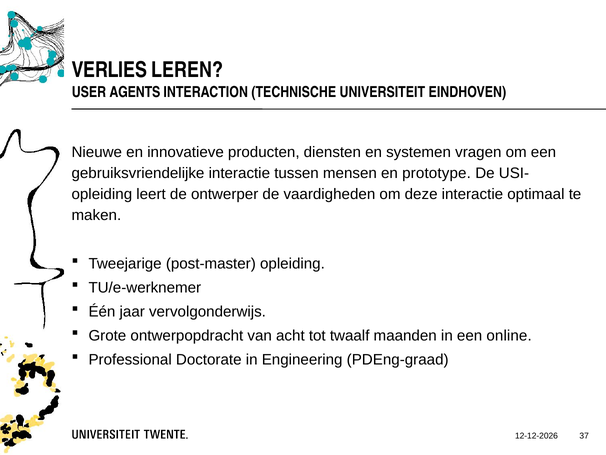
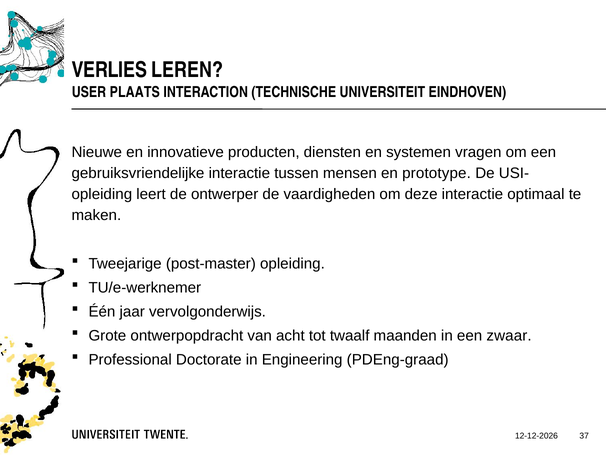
AGENTS: AGENTS -> PLAATS (135, 92)
online: online -> zwaar (509, 335)
